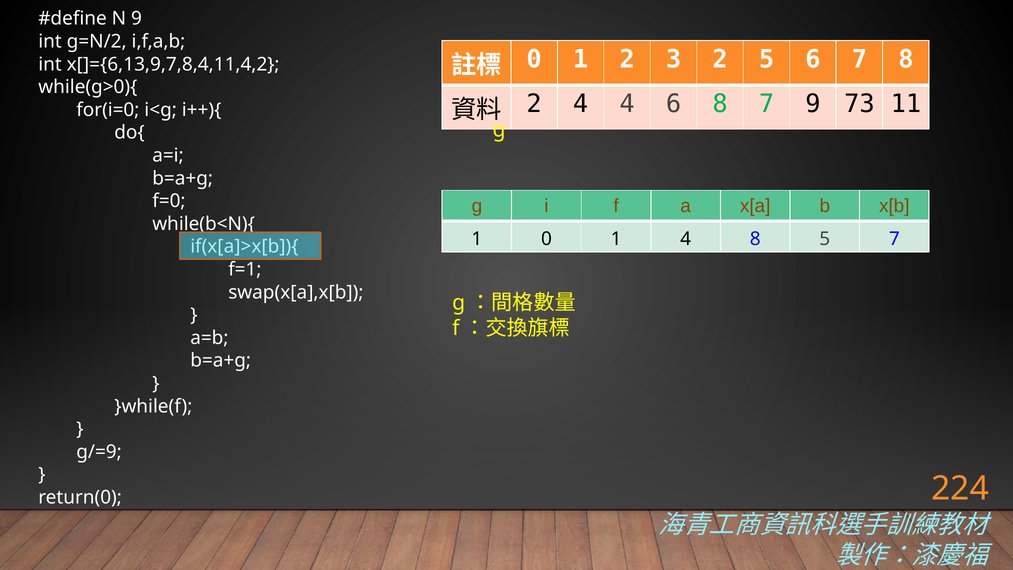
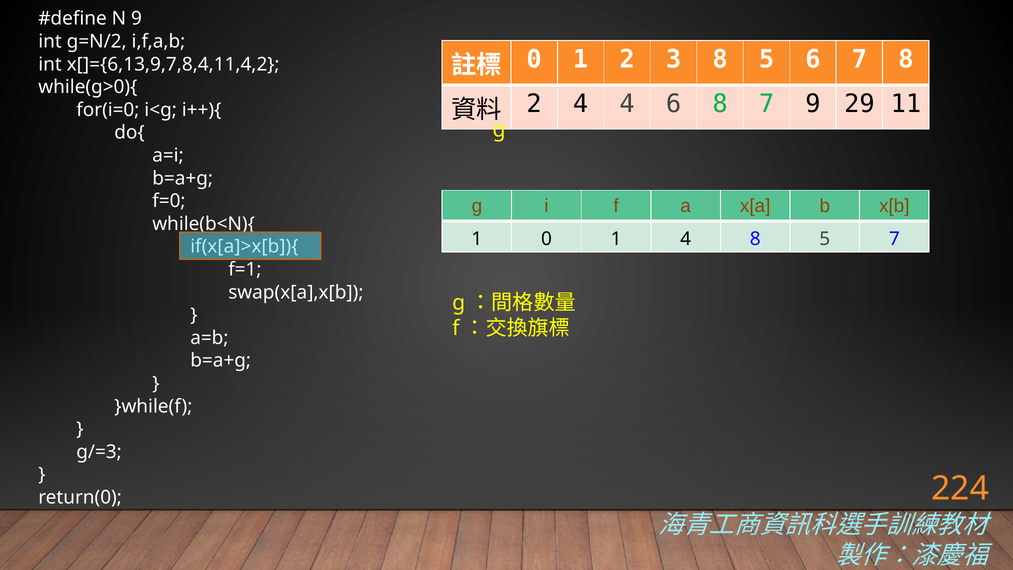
3 2: 2 -> 8 (720, 59)
73: 73 -> 29 (859, 104)
g/=9: g/=9 -> g/=3 (99, 452)
